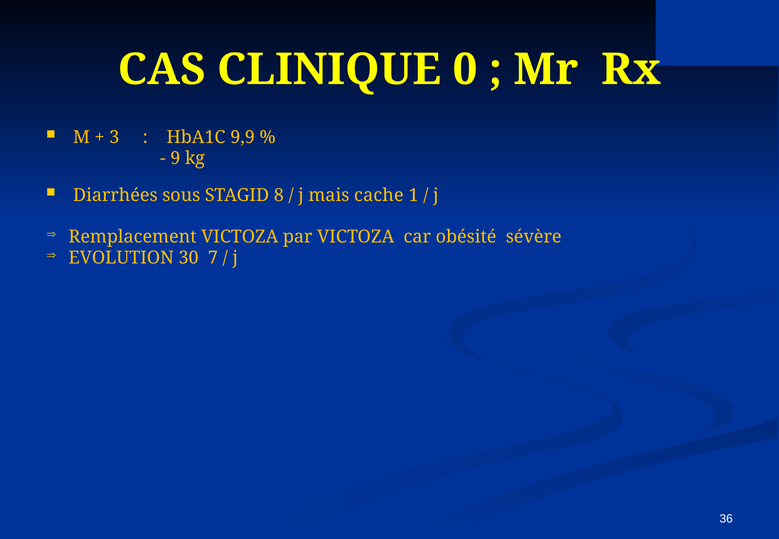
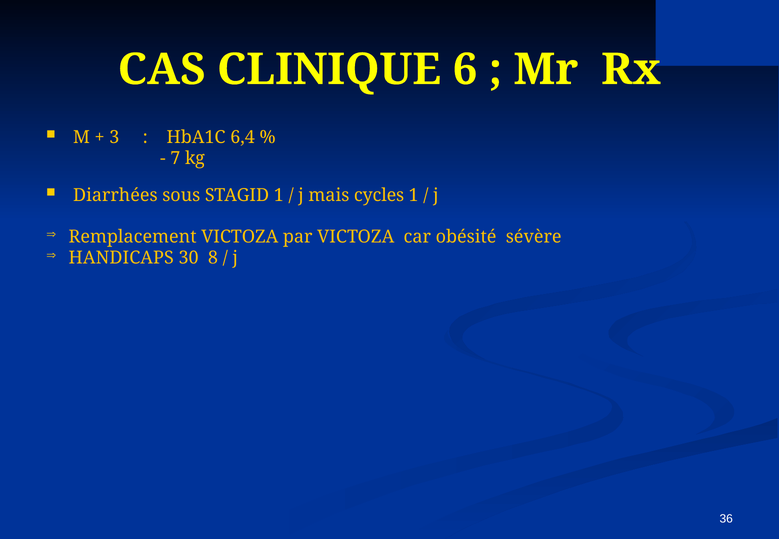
0: 0 -> 6 (465, 70)
9,9: 9,9 -> 6,4 (243, 137)
9: 9 -> 7 (175, 158)
STAGID 8: 8 -> 1 (279, 195)
cache: cache -> cycles (379, 195)
EVOLUTION: EVOLUTION -> HANDICAPS (121, 258)
7: 7 -> 8 (213, 258)
